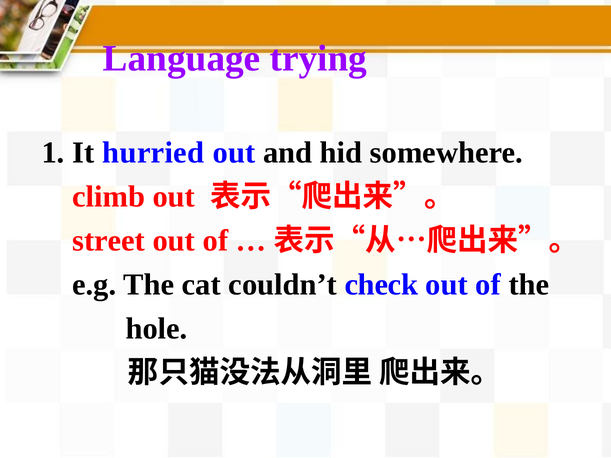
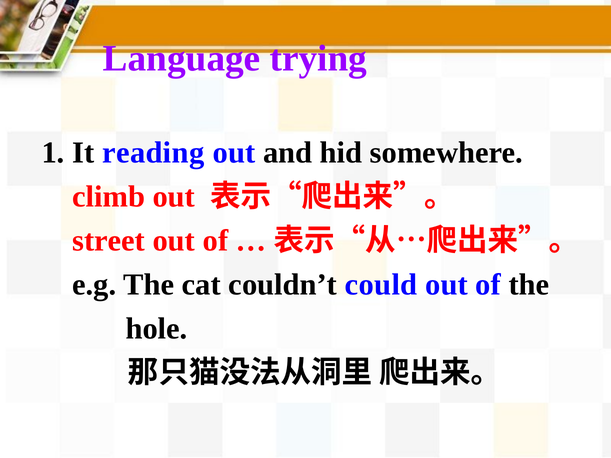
hurried: hurried -> reading (153, 153)
check: check -> could (381, 285)
